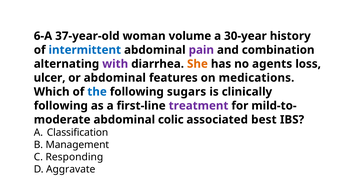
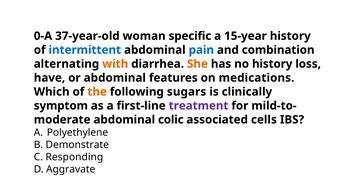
6-A: 6-A -> 0-A (43, 36)
volume: volume -> specific (190, 36)
30-year: 30-year -> 15-year (245, 36)
pain colour: purple -> blue (201, 50)
with colour: purple -> orange (115, 64)
no agents: agents -> history (272, 64)
ulcer: ulcer -> have (49, 78)
the colour: blue -> orange (97, 92)
following: following -> symptom (61, 106)
best: best -> cells (264, 119)
Classification: Classification -> Polyethylene (77, 132)
Management: Management -> Demonstrate (77, 145)
